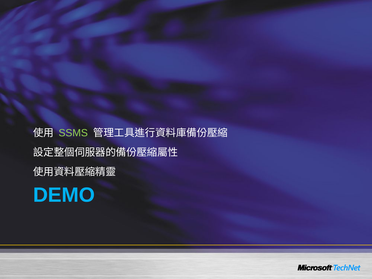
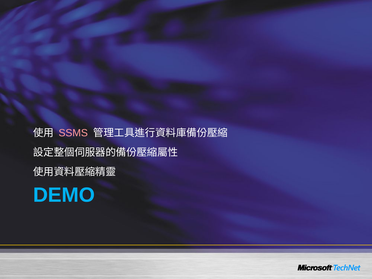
SSMS colour: light green -> pink (73, 133)
